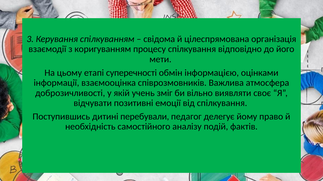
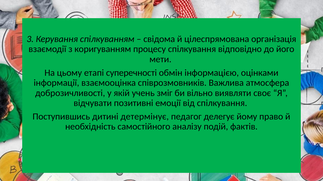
перебували: перебували -> детермінує (145, 117)
